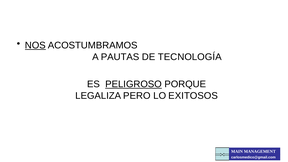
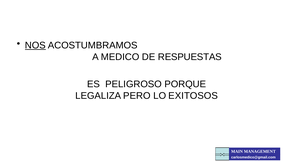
PAUTAS: PAUTAS -> MEDICO (120, 57)
TECNOLOGÍA: TECNOLOGÍA -> RESPUESTAS (190, 57)
PELIGROSO underline: present -> none (134, 84)
